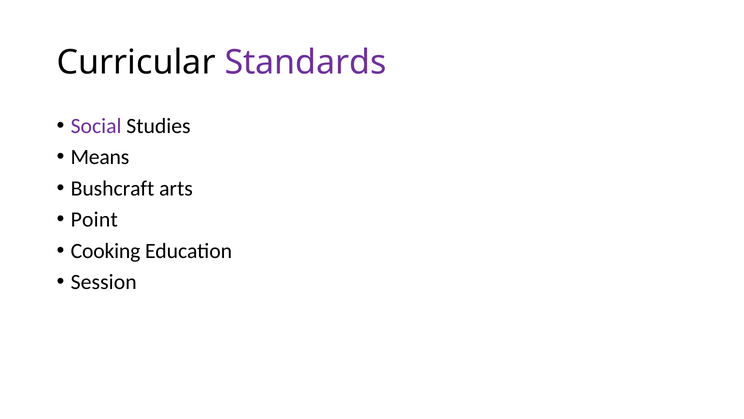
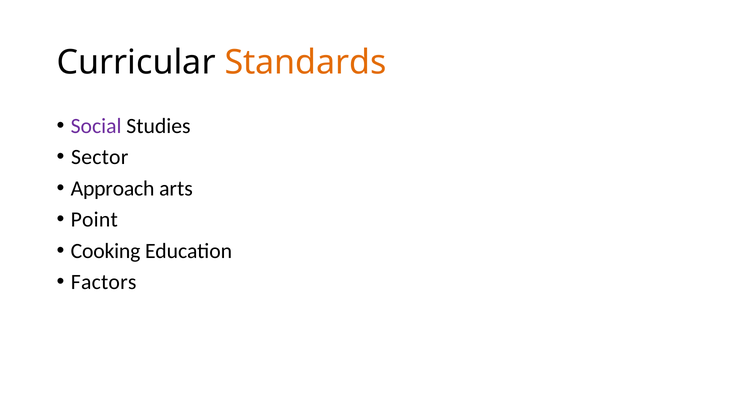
Standards colour: purple -> orange (306, 62)
Means: Means -> Sector (100, 157)
Bushcraft: Bushcraft -> Approach (113, 188)
Session: Session -> Factors (104, 282)
